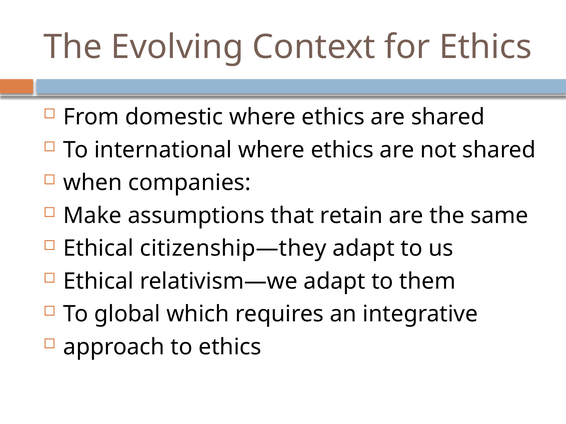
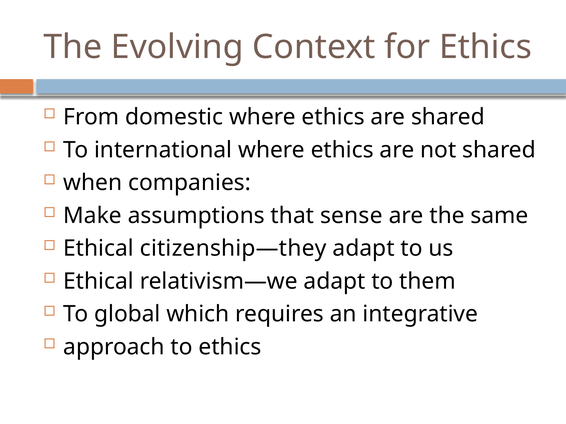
retain: retain -> sense (351, 216)
